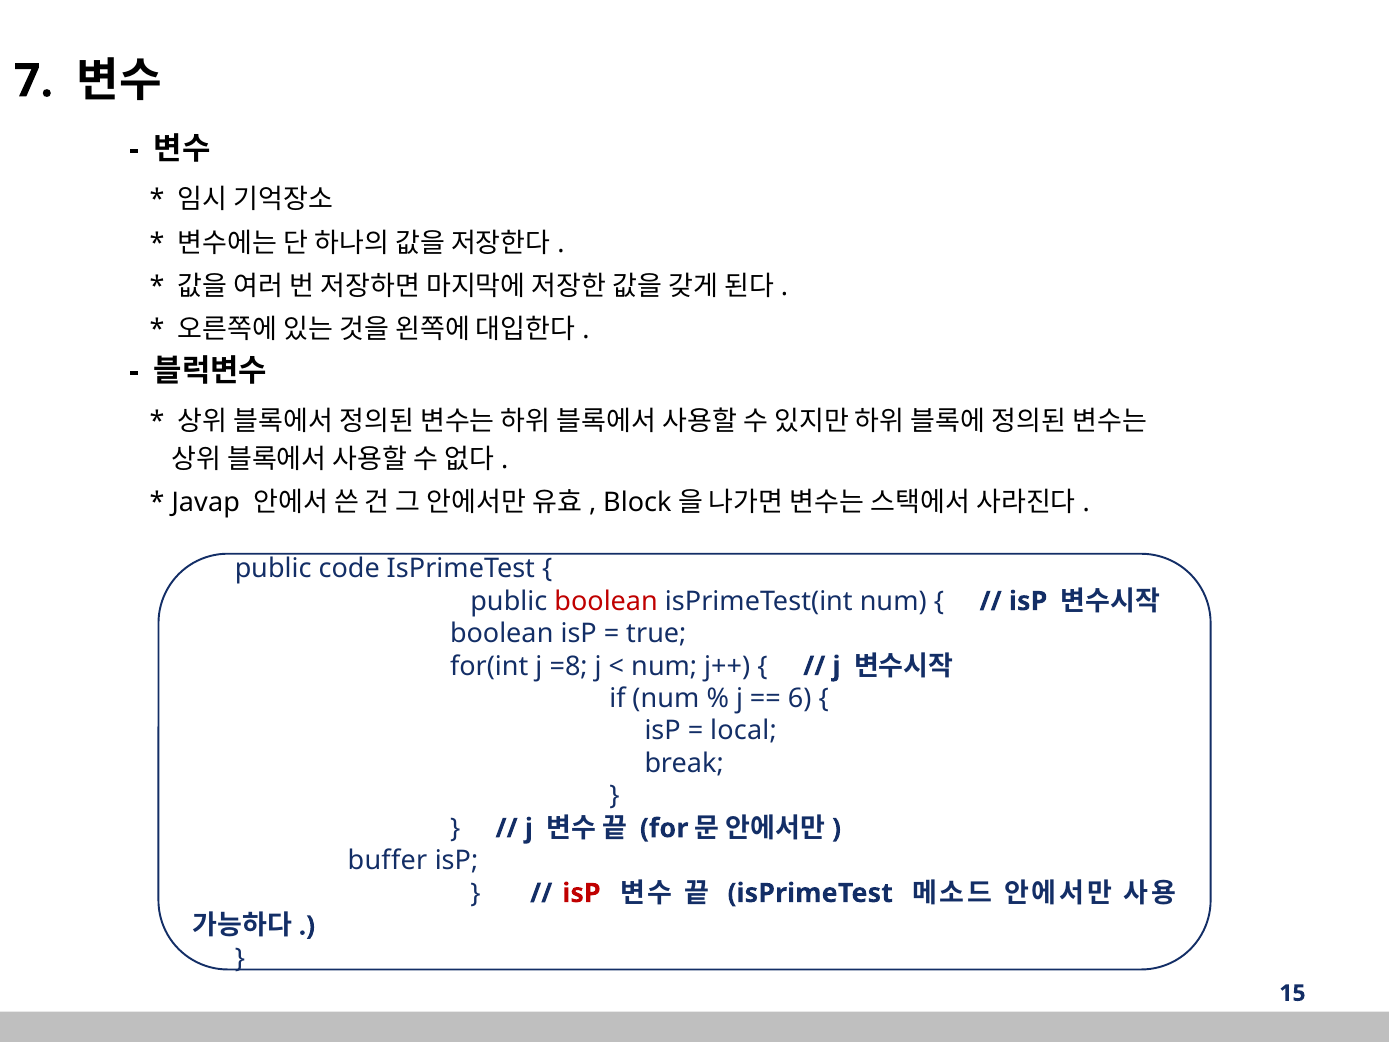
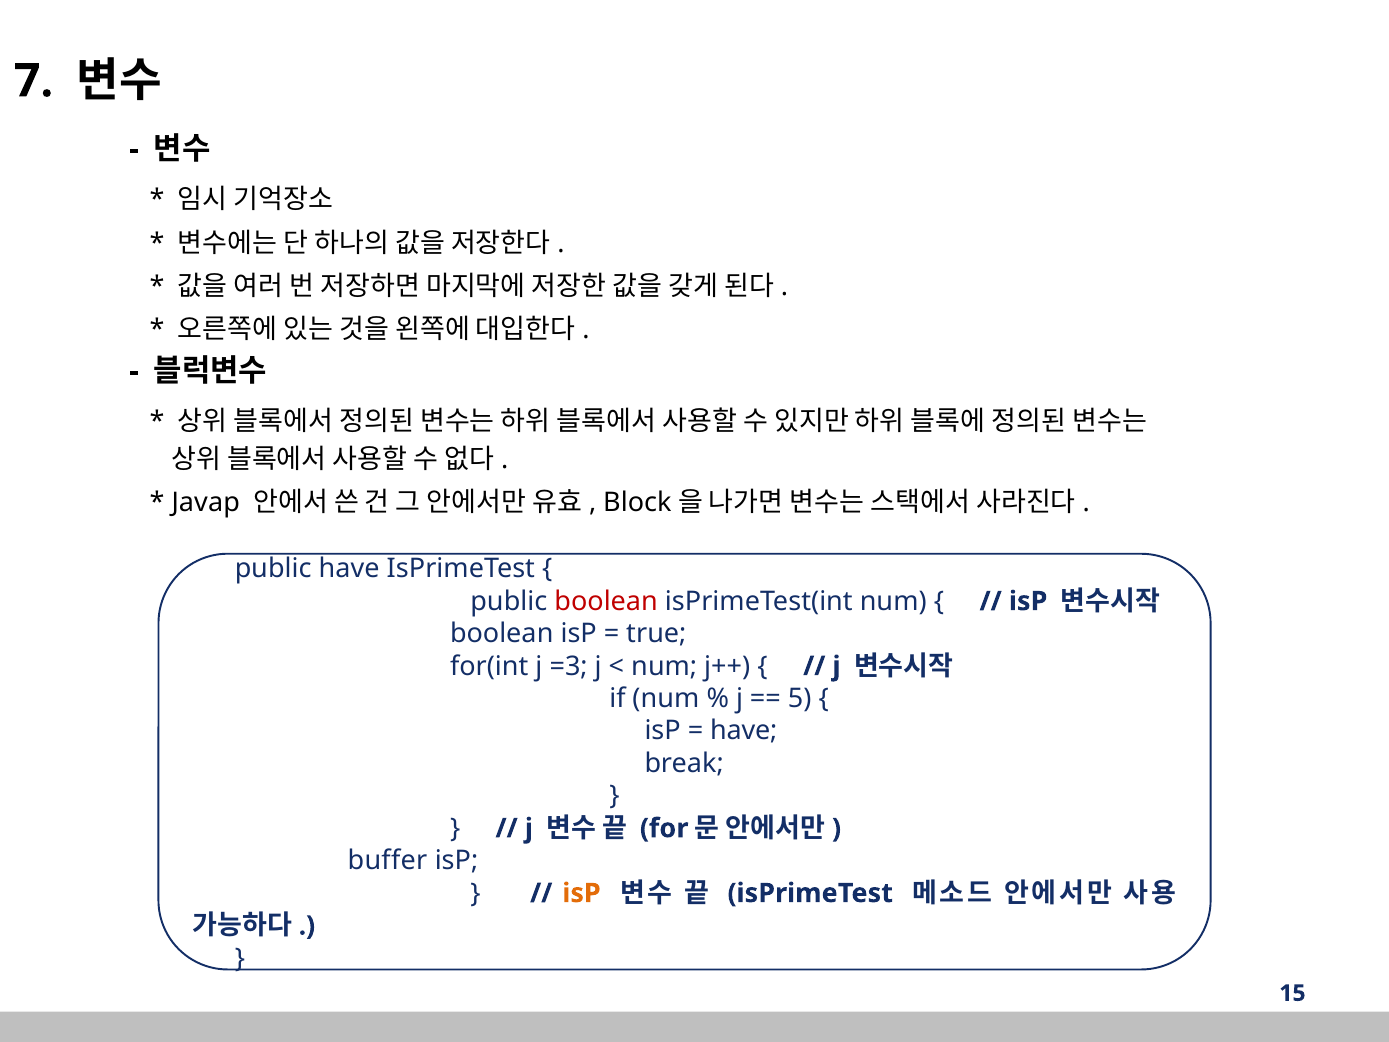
public code: code -> have (349, 569)
=8: =8 -> =3 (569, 666)
6: 6 -> 5 (800, 698)
local: local -> have (744, 731)
isP colour: red -> orange (581, 893)
